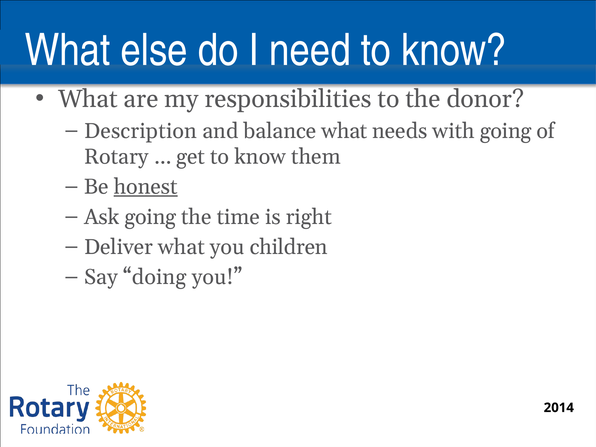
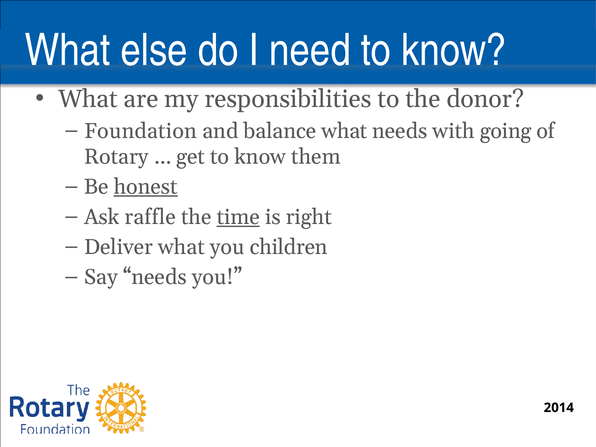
Description: Description -> Foundation (141, 131)
Ask going: going -> raffle (150, 217)
time underline: none -> present (238, 217)
Say doing: doing -> needs (155, 277)
